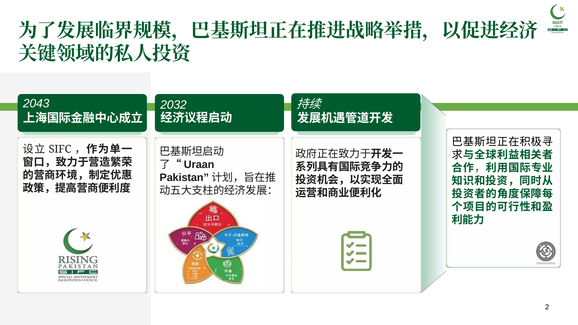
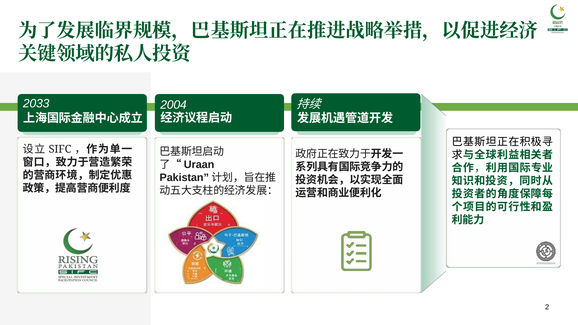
2043: 2043 -> 2033 (36, 104)
2032: 2032 -> 2004 (173, 105)
